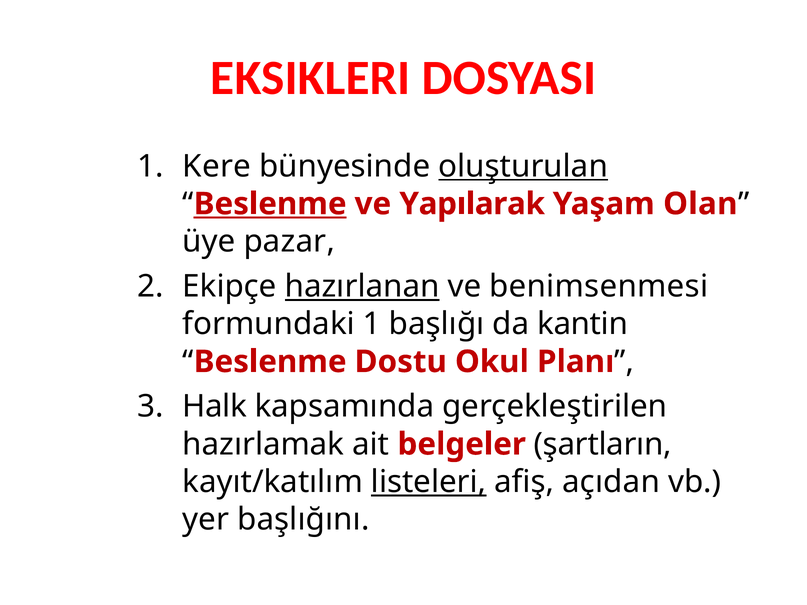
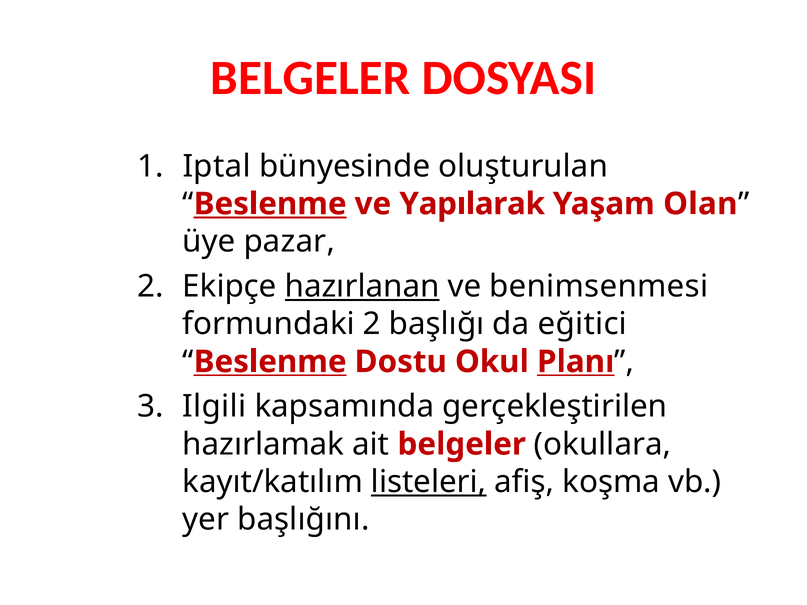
EKSIKLERI: EKSIKLERI -> BELGELER (310, 78)
Kere: Kere -> Iptal (217, 166)
oluşturulan underline: present -> none (523, 166)
formundaki 1: 1 -> 2 (372, 324)
kantin: kantin -> eğitici (582, 324)
Beslenme underline: none -> present (270, 362)
Planı underline: none -> present (576, 362)
Halk: Halk -> Ilgili (214, 407)
şartların: şartların -> okullara (603, 444)
açıdan: açıdan -> koşma (611, 482)
